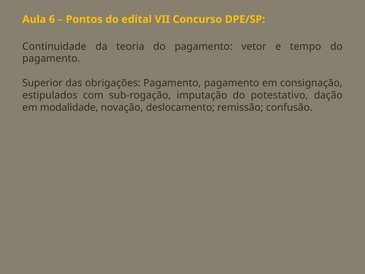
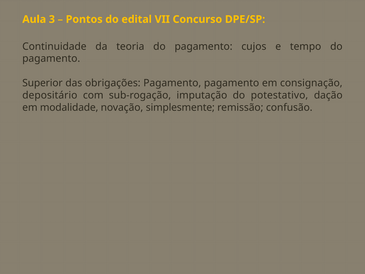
6: 6 -> 3 (52, 19)
vetor: vetor -> cujos (254, 46)
estipulados: estipulados -> depositário (50, 95)
deslocamento: deslocamento -> simplesmente (180, 107)
